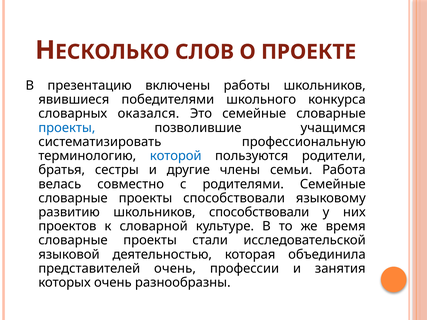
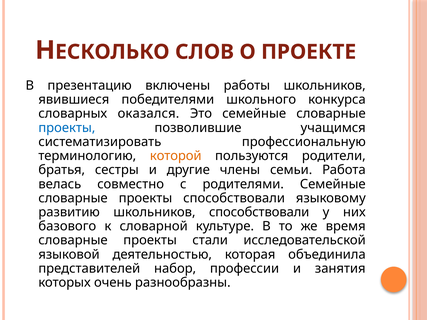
которой colour: blue -> orange (176, 156)
проектов: проектов -> базового (67, 226)
представителей очень: очень -> набор (175, 269)
